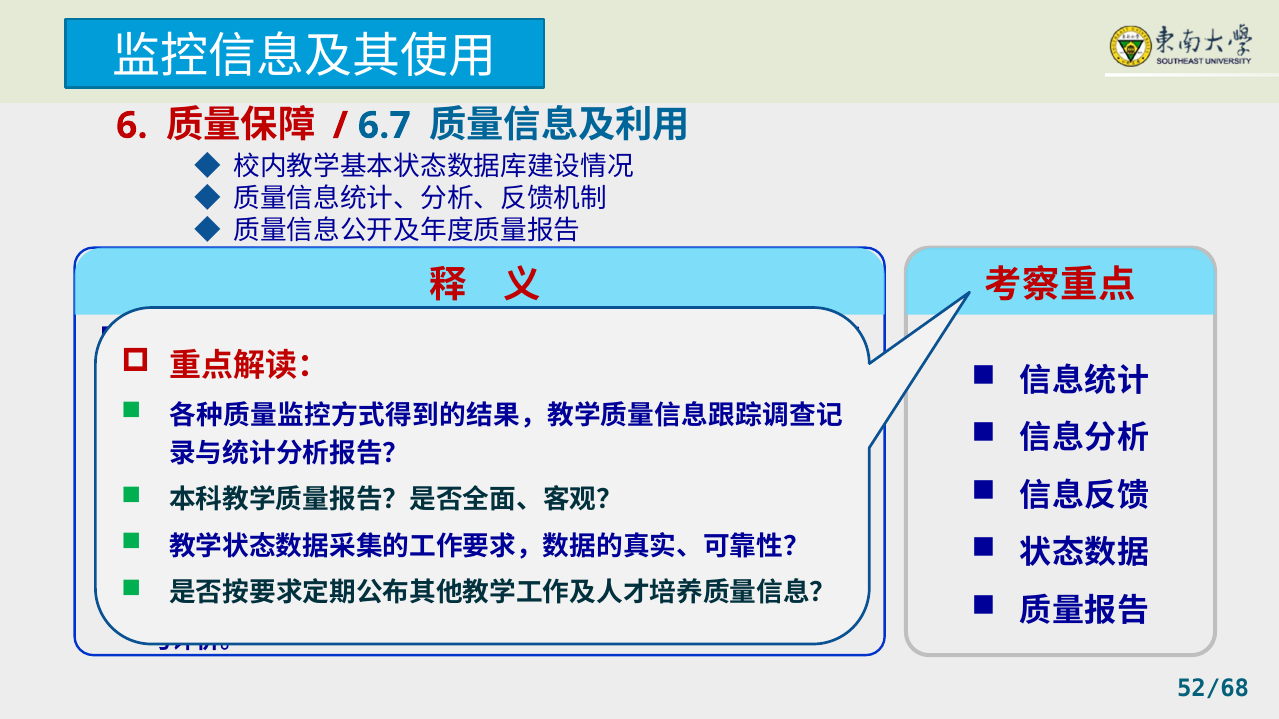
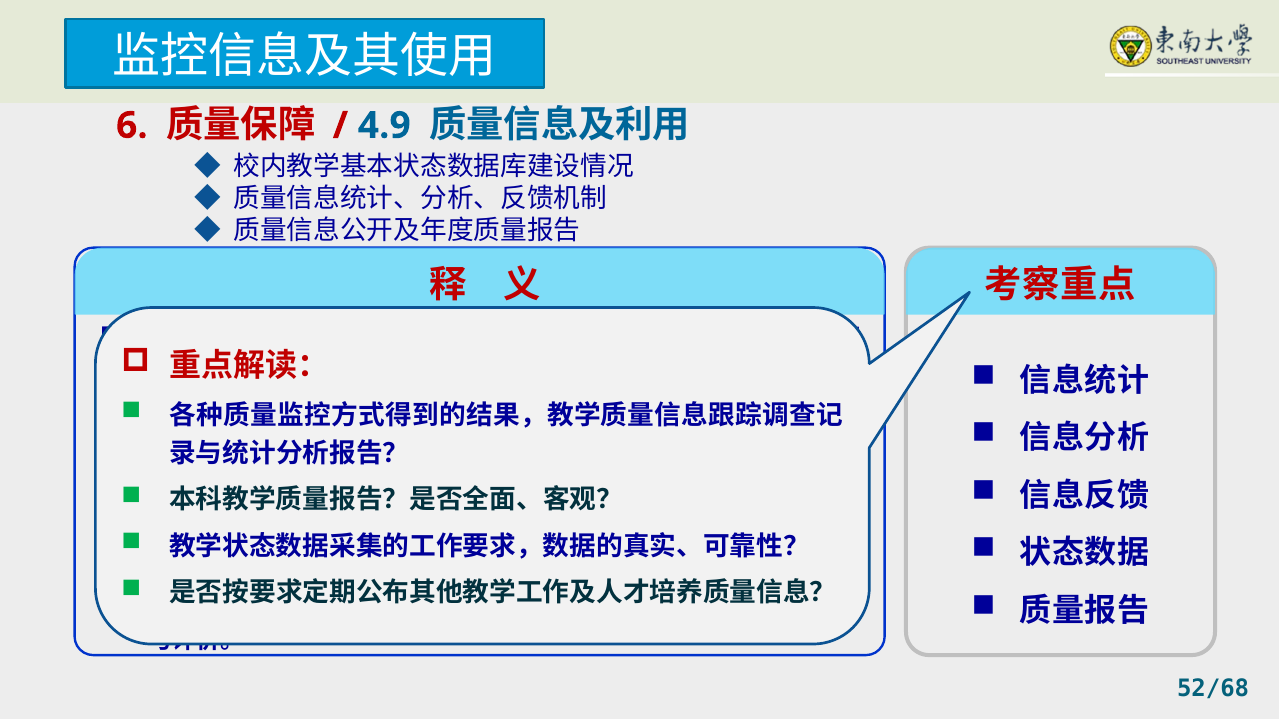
6.7: 6.7 -> 4.9 (384, 126)
